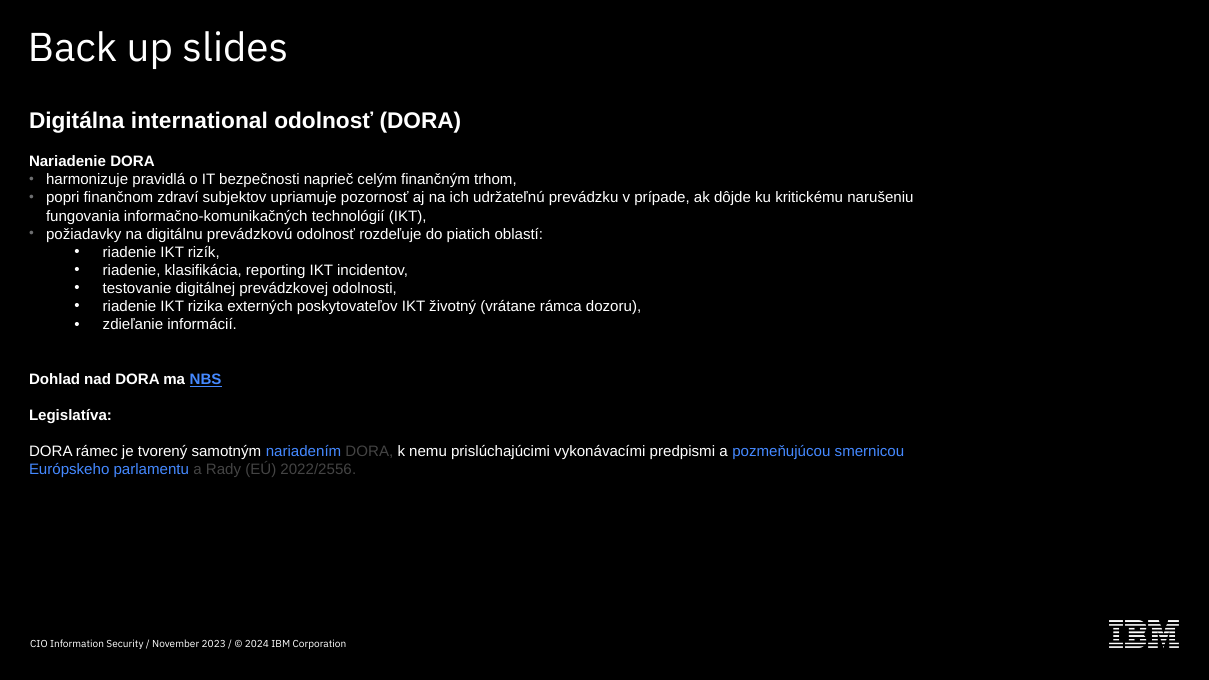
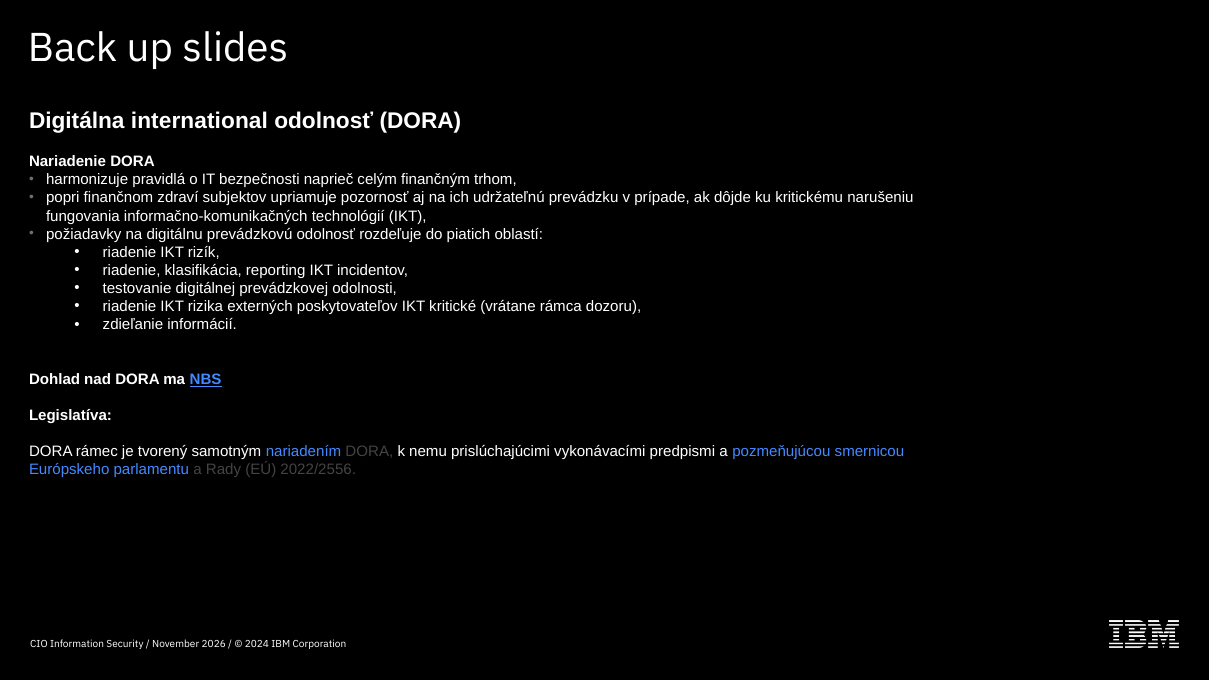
životný: životný -> kritické (453, 307)
2023: 2023 -> 2026 (214, 644)
